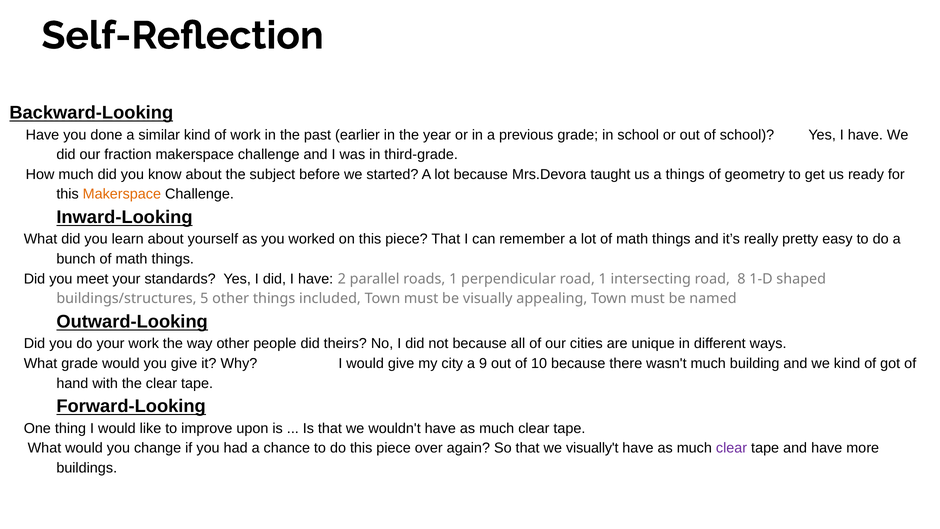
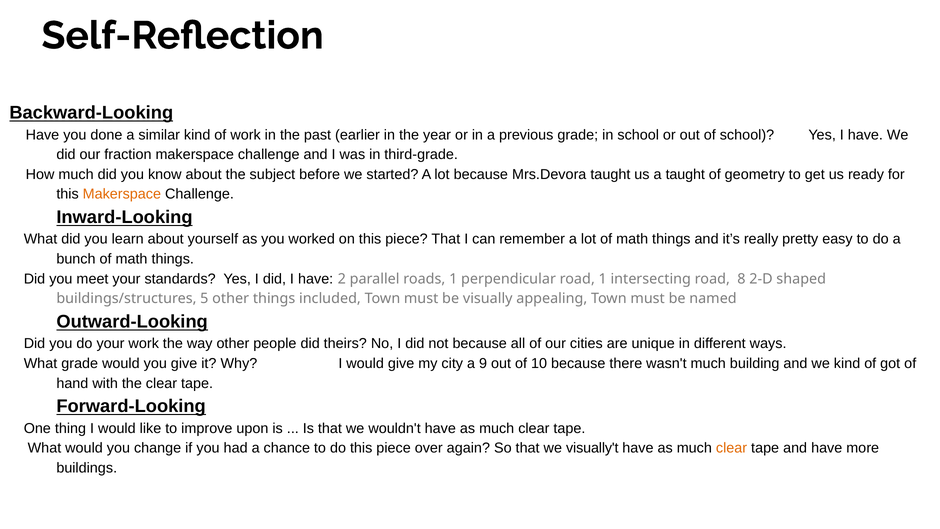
a things: things -> taught (685, 174)
1-D: 1-D -> 2-D (761, 279)
clear colour: purple -> orange (732, 448)
